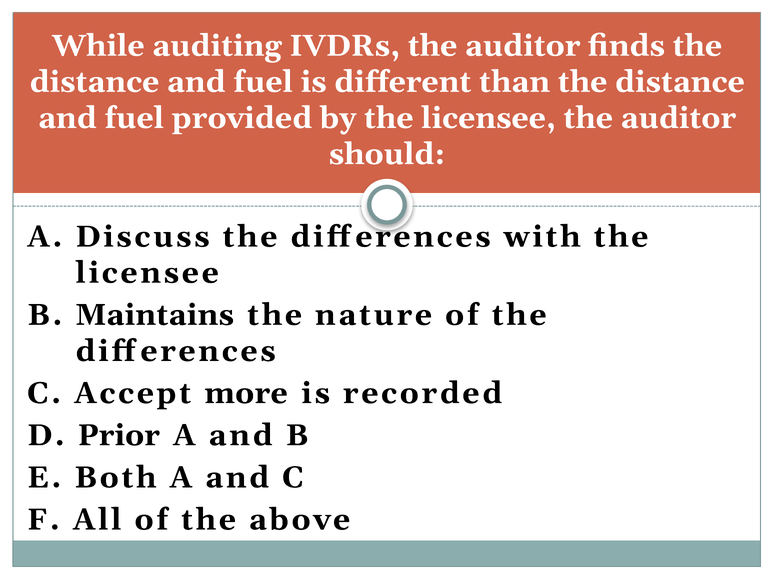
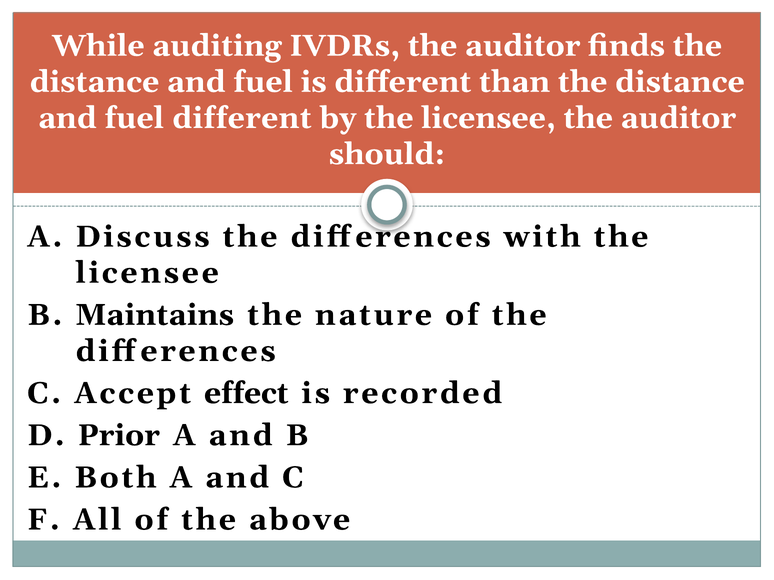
fuel provided: provided -> different (242, 118)
more: more -> effect (246, 394)
